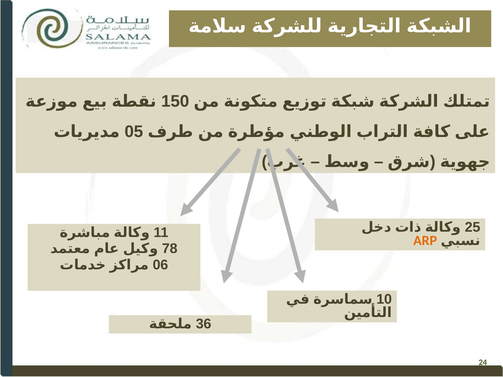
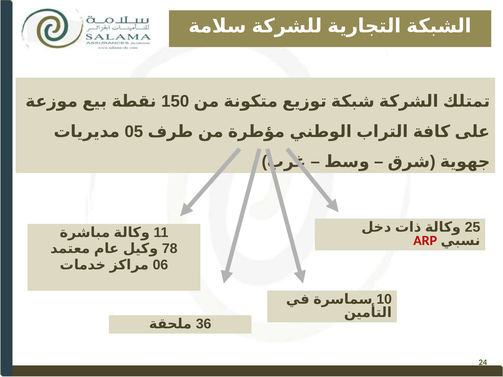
ARP colour: orange -> red (425, 241)
